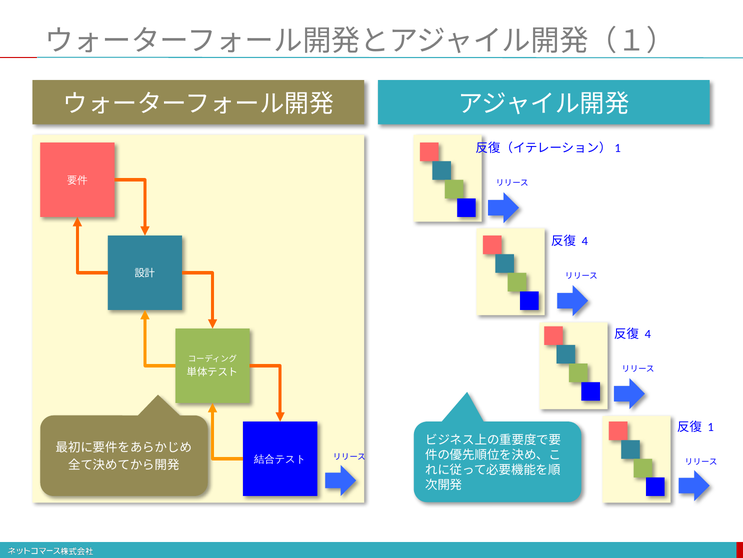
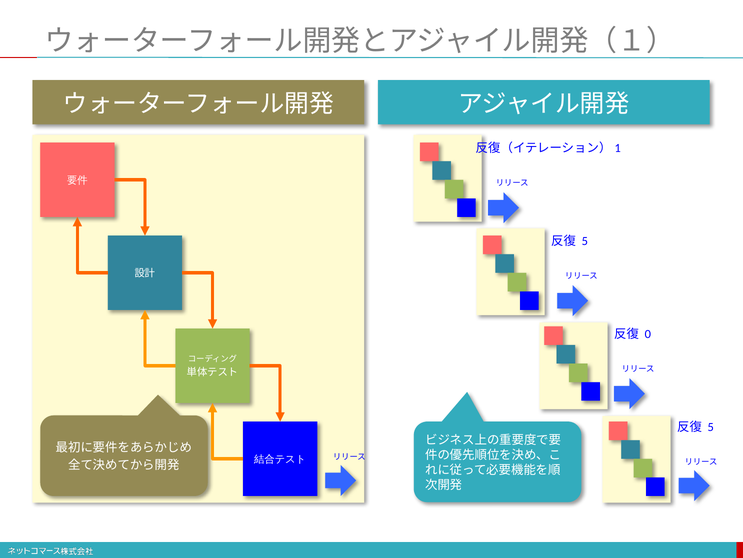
4: 4 -> 5 (585, 241)
4: 4 -> 0 (648, 334)
1: 1 -> 5 (711, 427)
